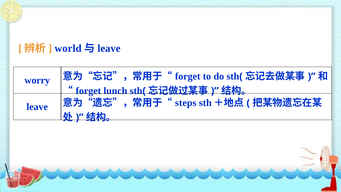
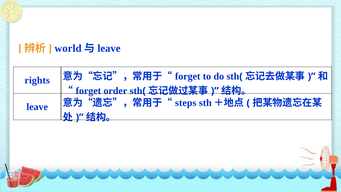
worry: worry -> rights (37, 80)
lunch: lunch -> order (115, 91)
